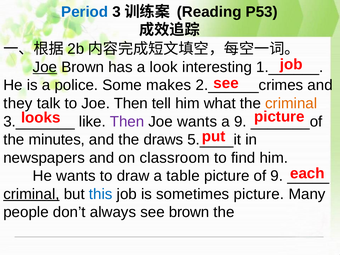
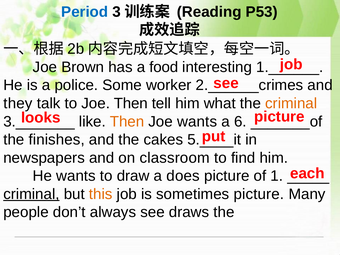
Joe underline: present -> none (45, 67)
look: look -> food (164, 67)
makes: makes -> worker (169, 85)
Then colour: purple -> orange (127, 122)
a 9: 9 -> 6 (240, 122)
minutes: minutes -> finishes (57, 140)
draws: draws -> cakes (163, 140)
table: table -> does (183, 176)
of 9: 9 -> 1 (277, 176)
this colour: blue -> orange (101, 194)
see brown: brown -> draws (189, 212)
